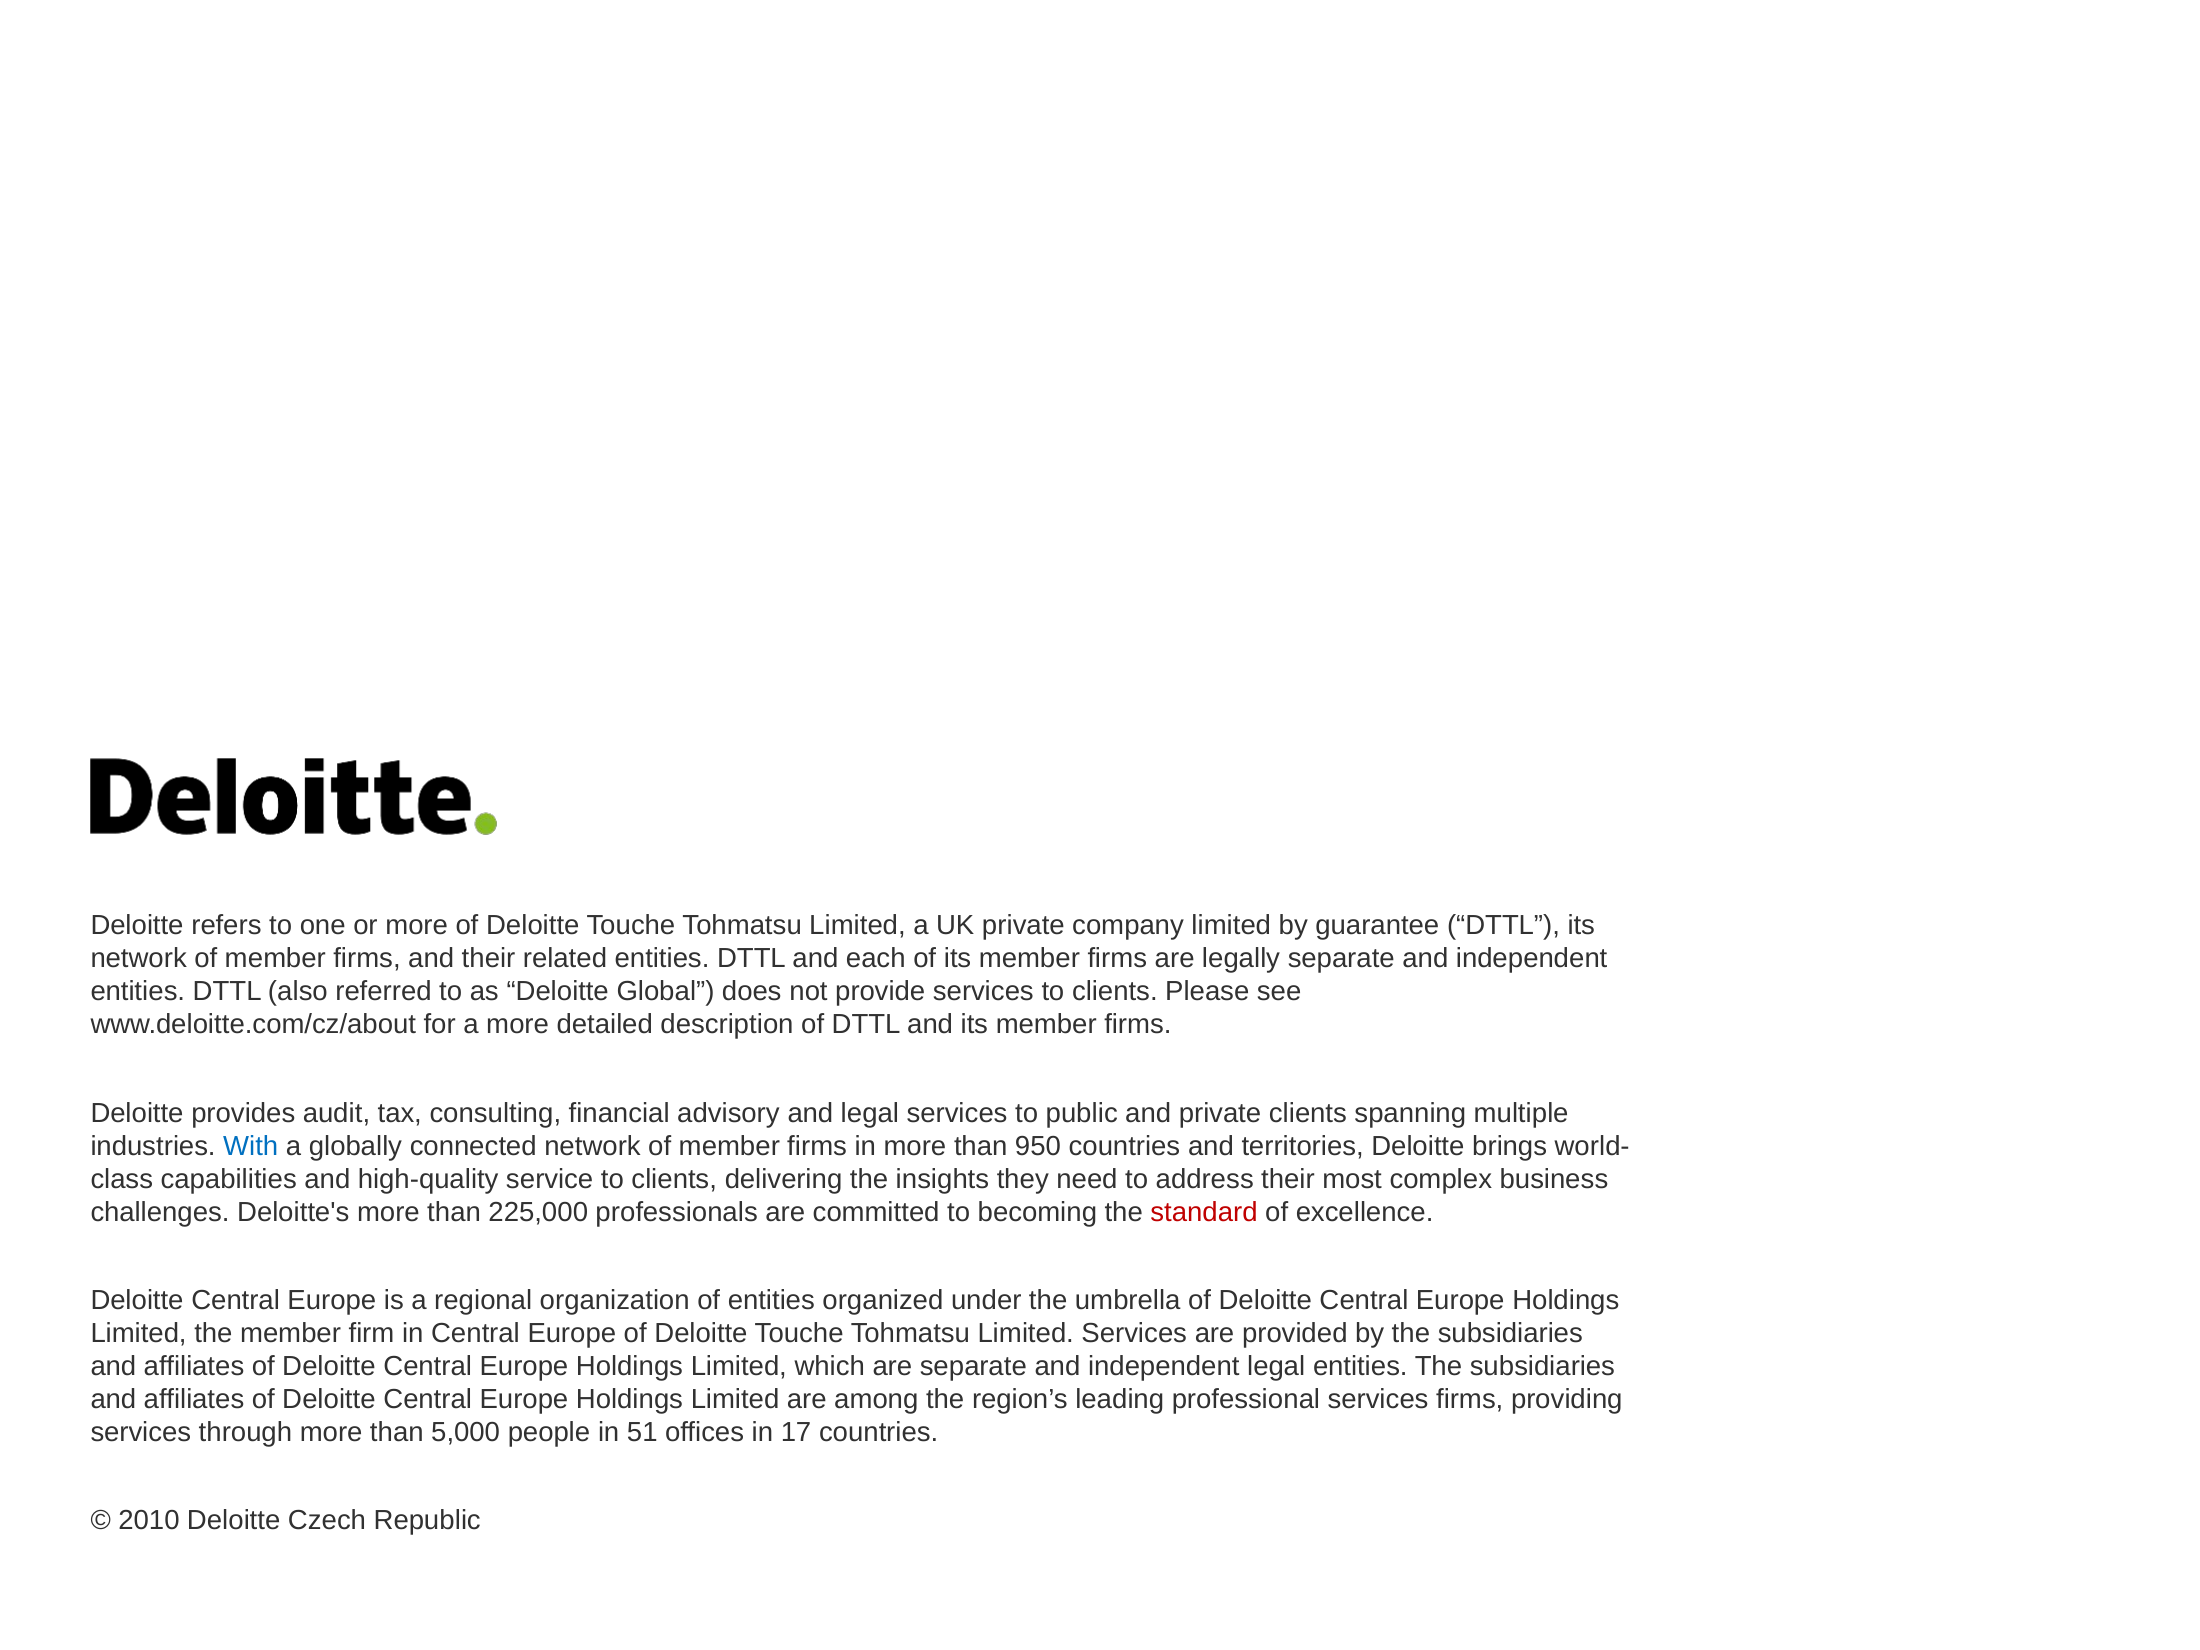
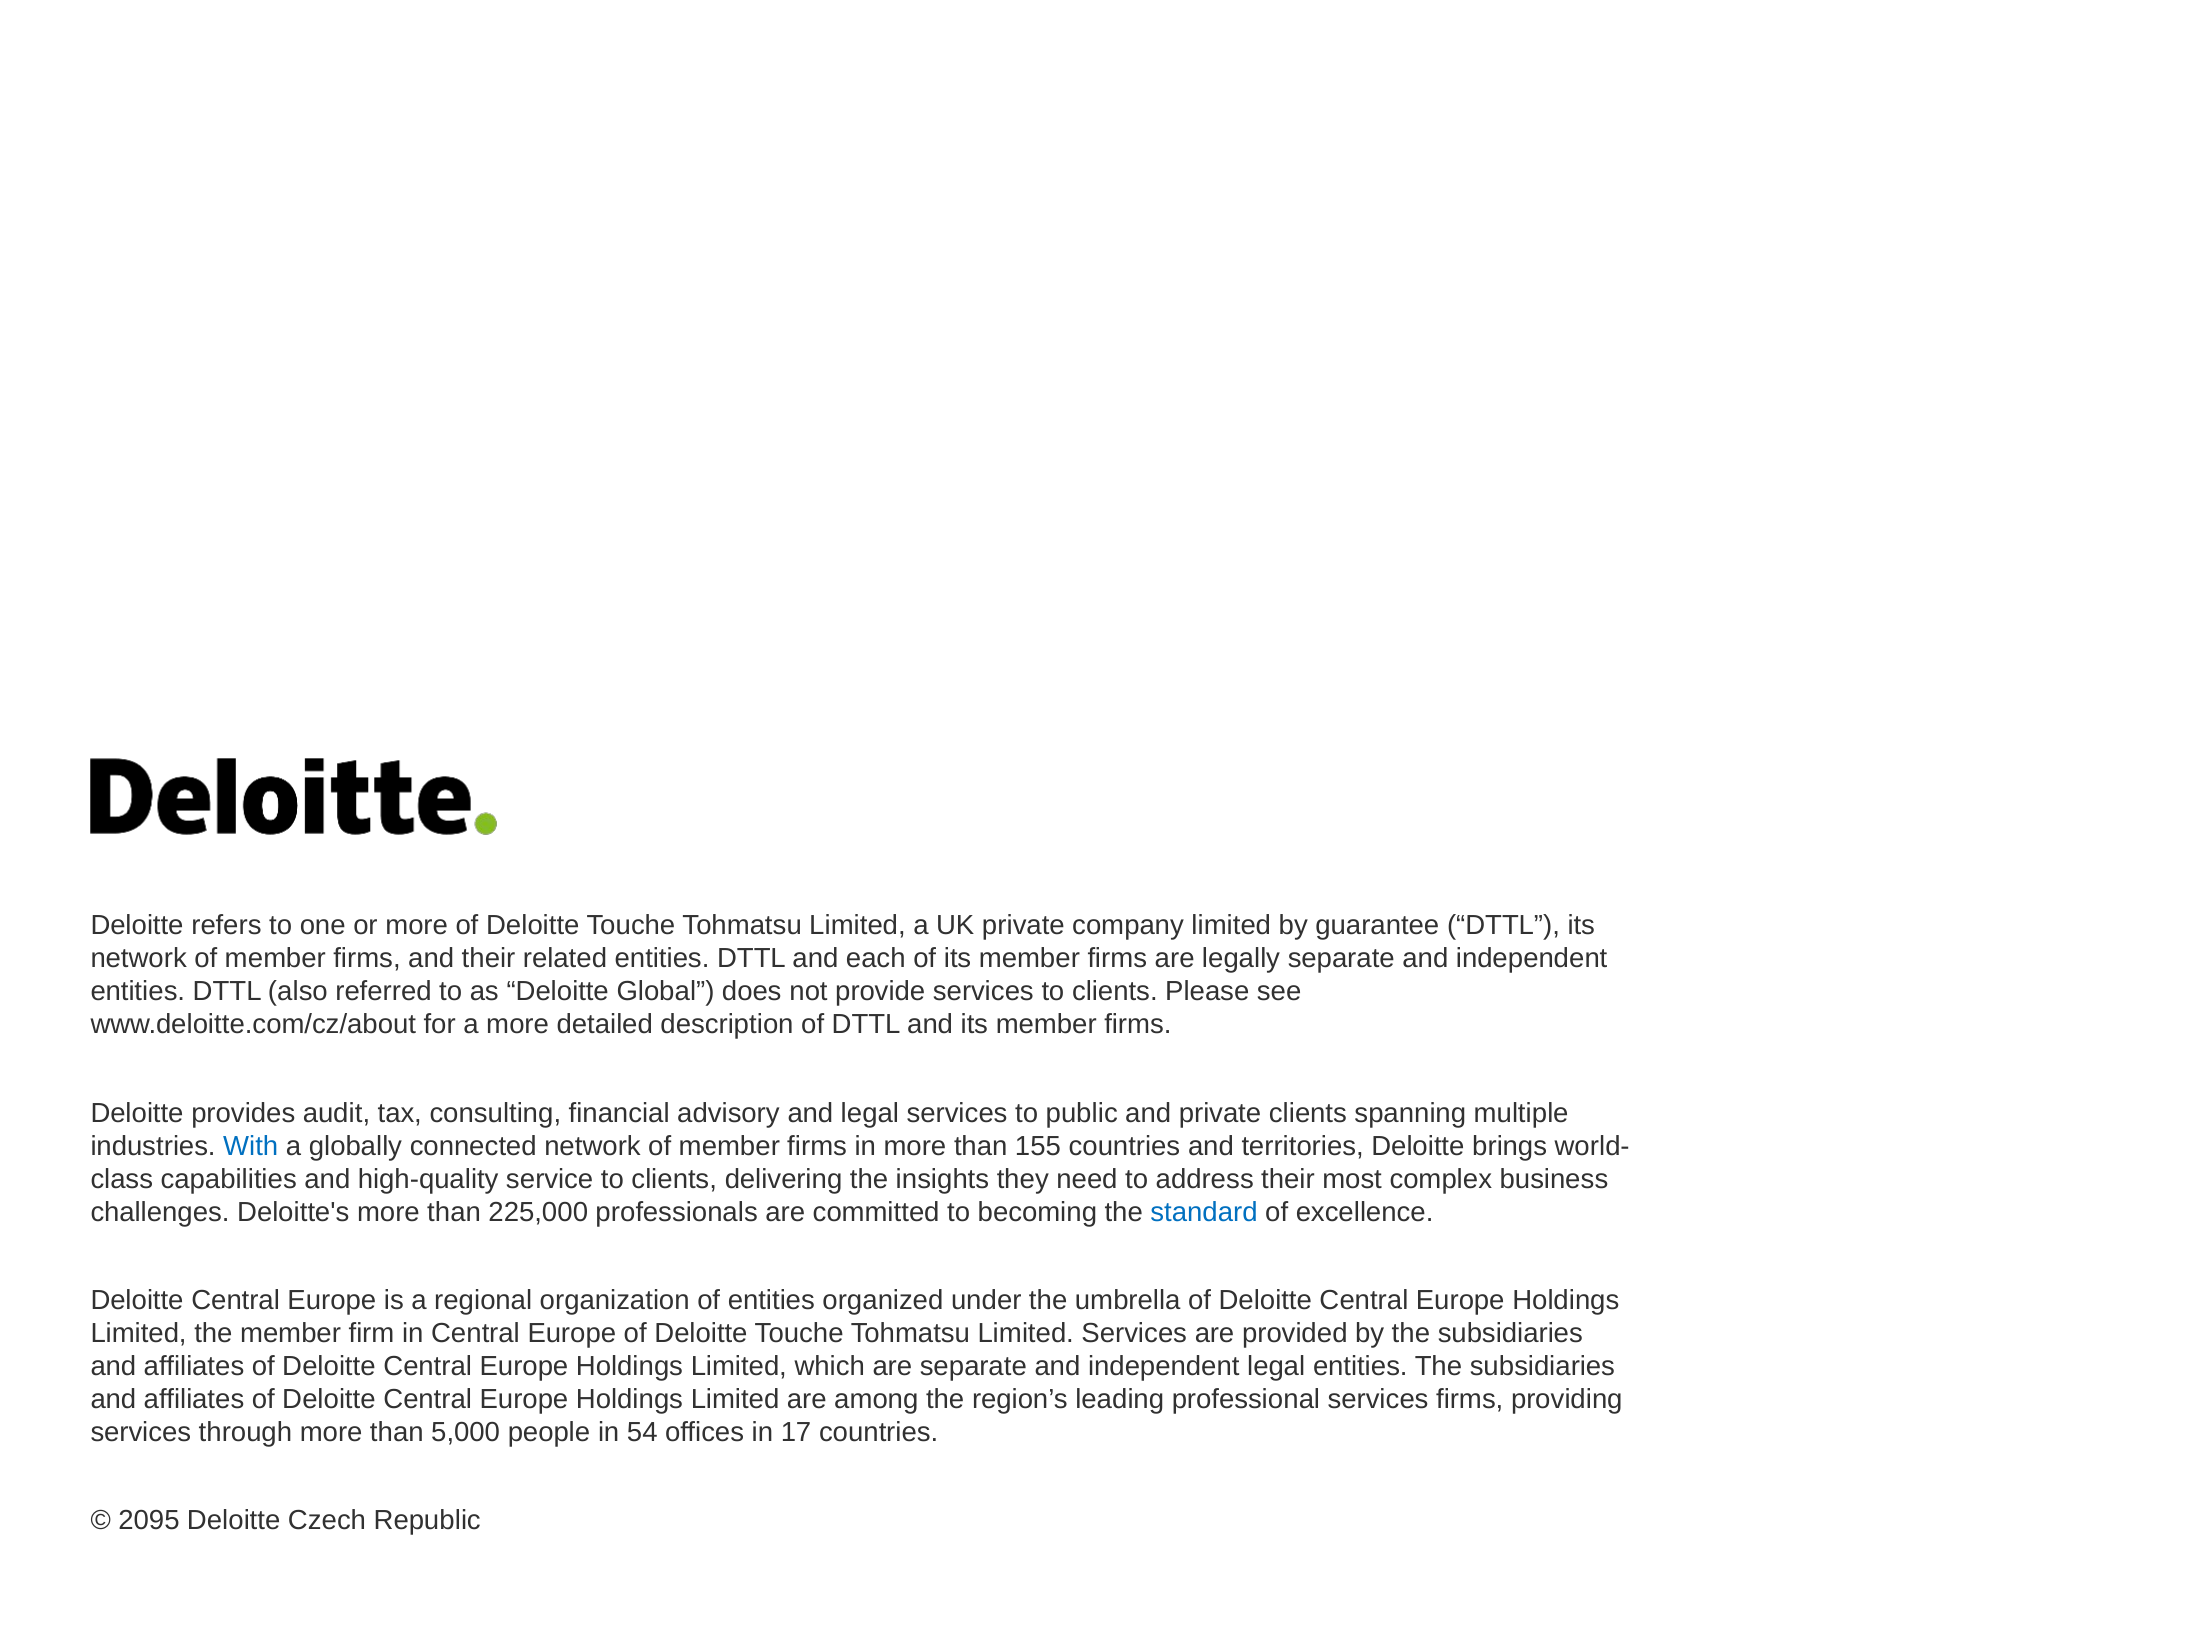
950: 950 -> 155 (1038, 1146)
standard colour: red -> blue (1204, 1212)
51: 51 -> 54 (642, 1433)
2010: 2010 -> 2095 (149, 1521)
